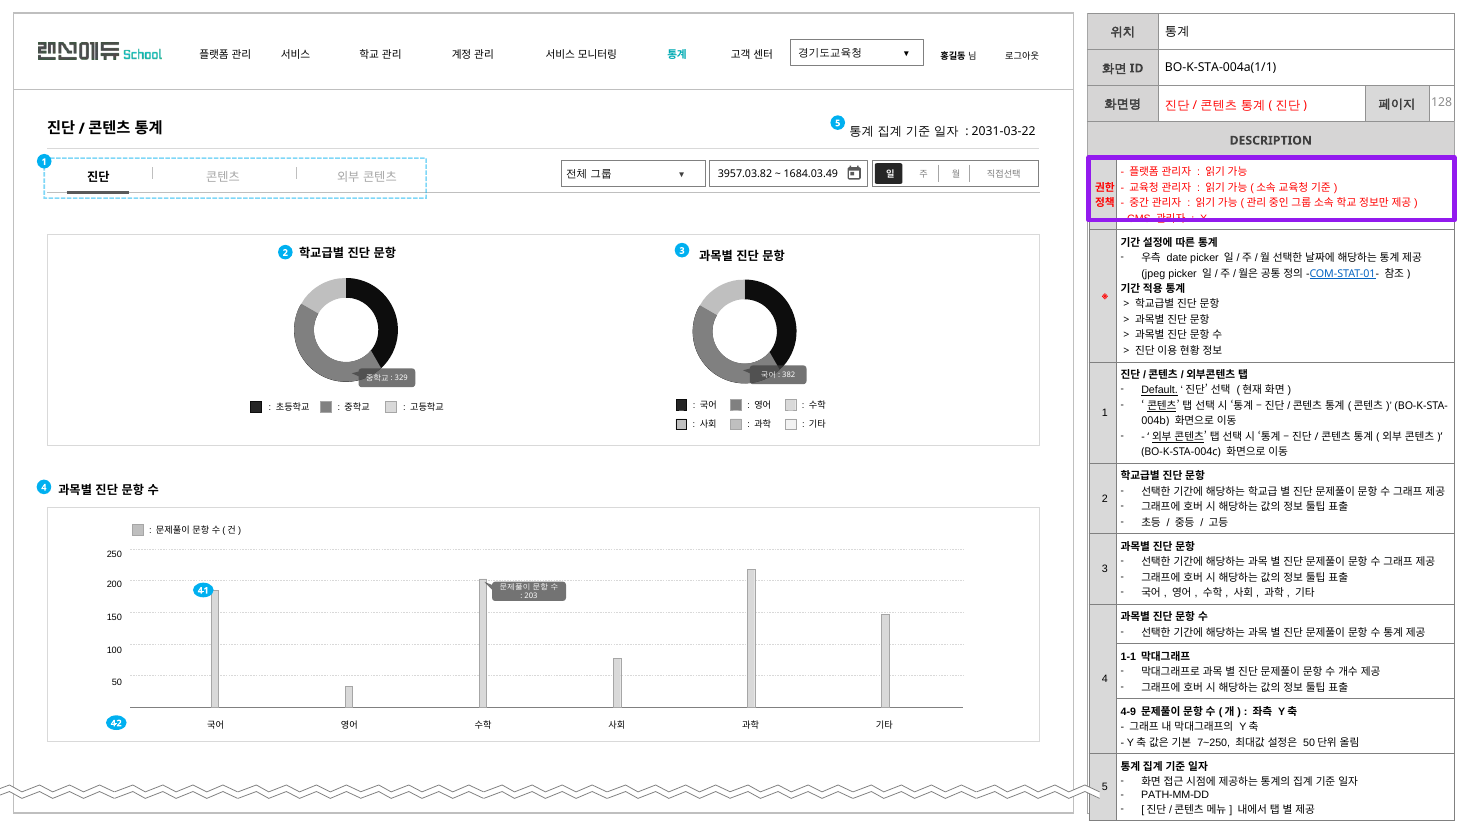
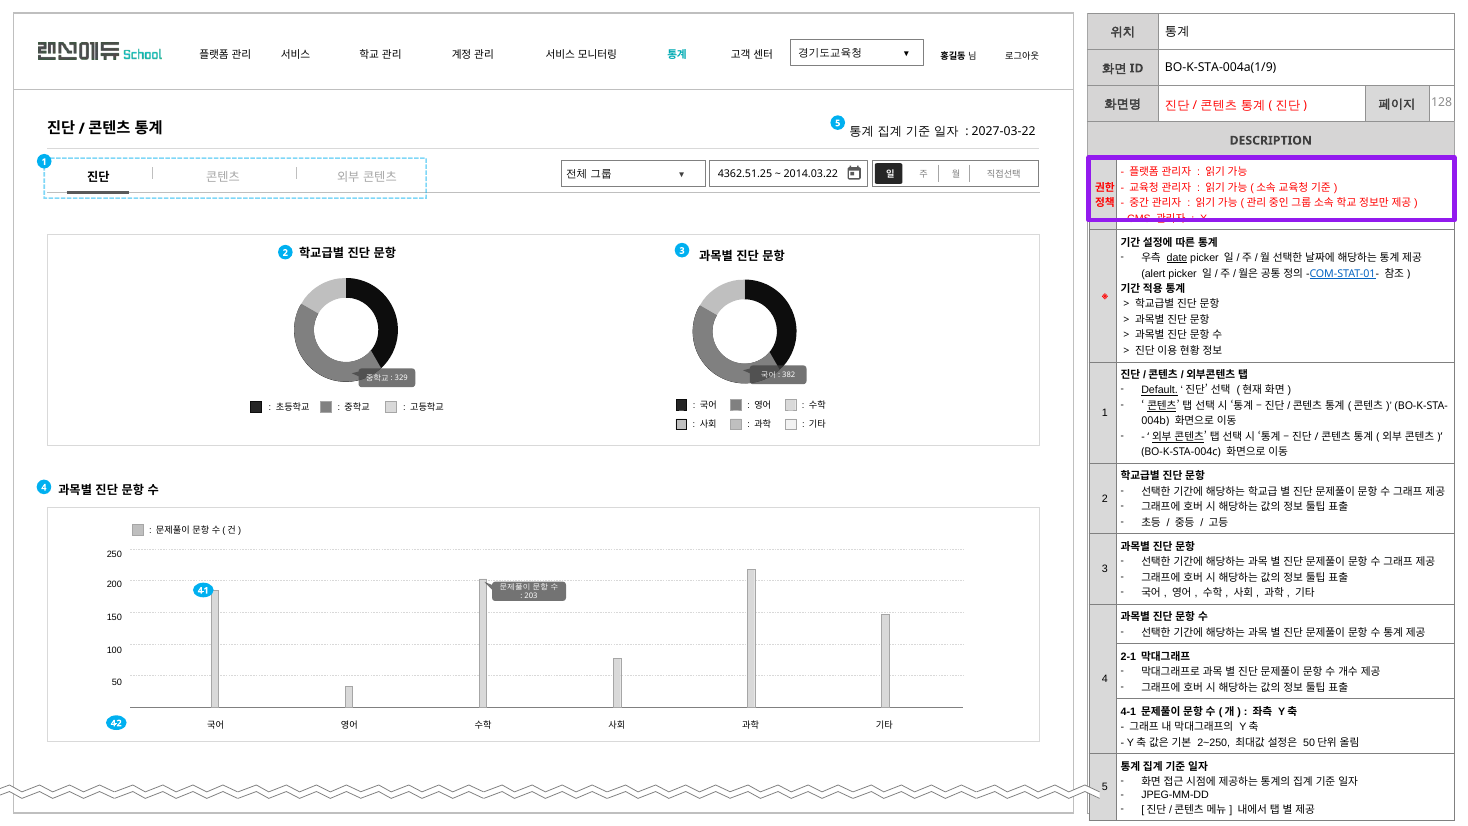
BO-K-STA-004a(1/1: BO-K-STA-004a(1/1 -> BO-K-STA-004a(1/9 (1221, 67)
2031-03-22: 2031-03-22 -> 2027-03-22 (1004, 132)
3957.03.82: 3957.03.82 -> 4362.51.25 (745, 174)
1684.03.49: 1684.03.49 -> 2014.03.22 (811, 174)
date underline: none -> present (1177, 258)
jpeg: jpeg -> alert (1153, 273)
1-1: 1-1 -> 2-1 (1128, 656)
4-9: 4-9 -> 4-1 (1128, 712)
7~250: 7~250 -> 2~250 (1214, 742)
PATH-MM-DD: PATH-MM-DD -> JPEG-MM-DD (1175, 795)
